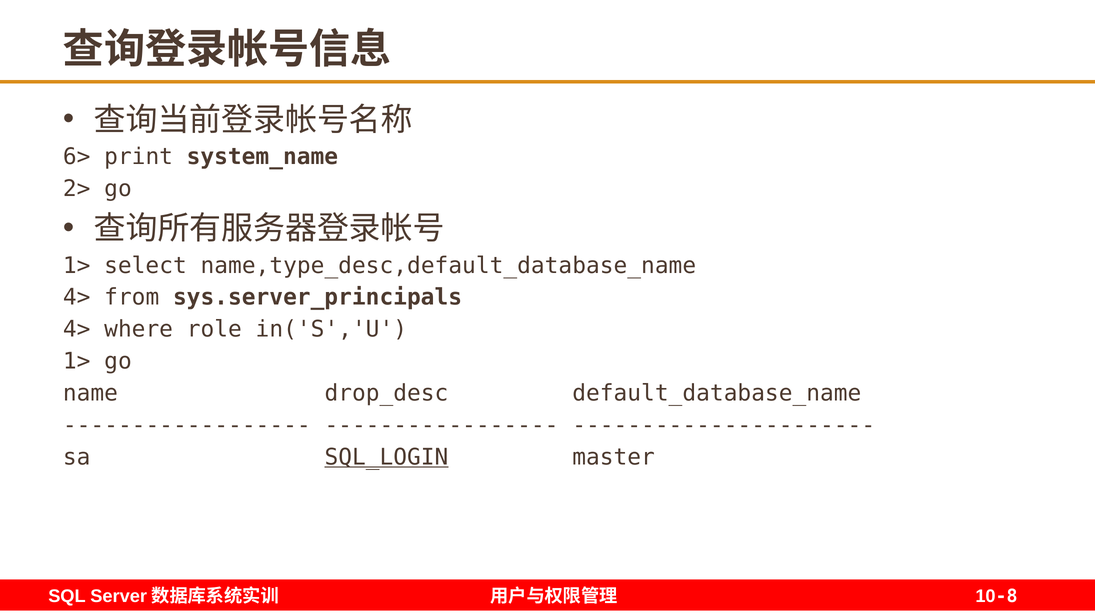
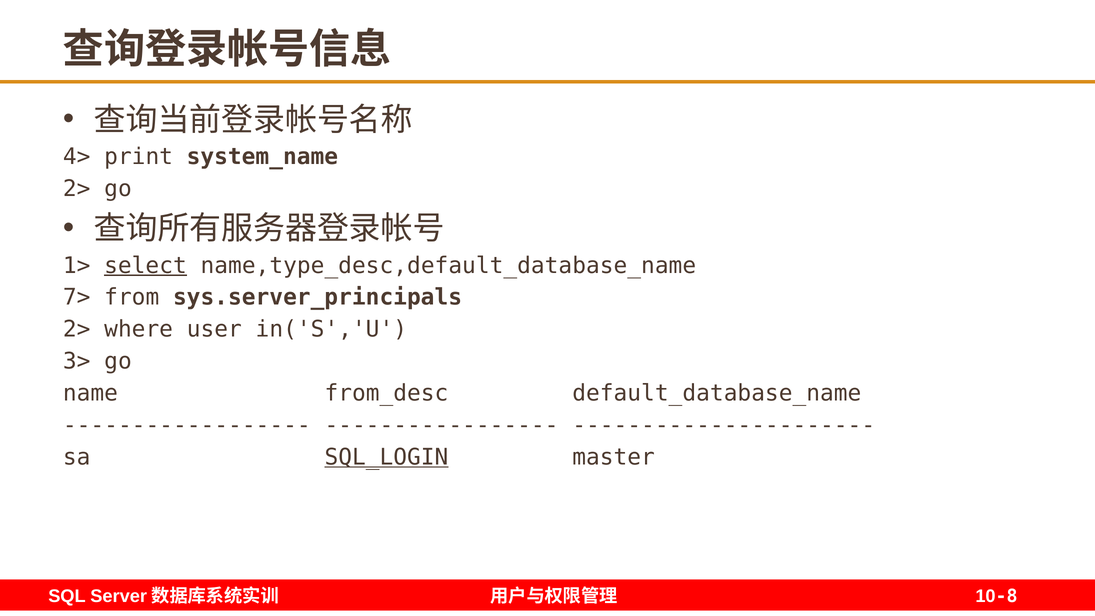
6>: 6> -> 4> (77, 157)
select underline: none -> present (145, 265)
4>: 4> -> 7> (77, 297)
4>: 4> -> 2> (77, 329)
role: role -> user (214, 329)
1>: 1> -> 3> (77, 361)
drop_desc: drop_desc -> from_desc (386, 393)
